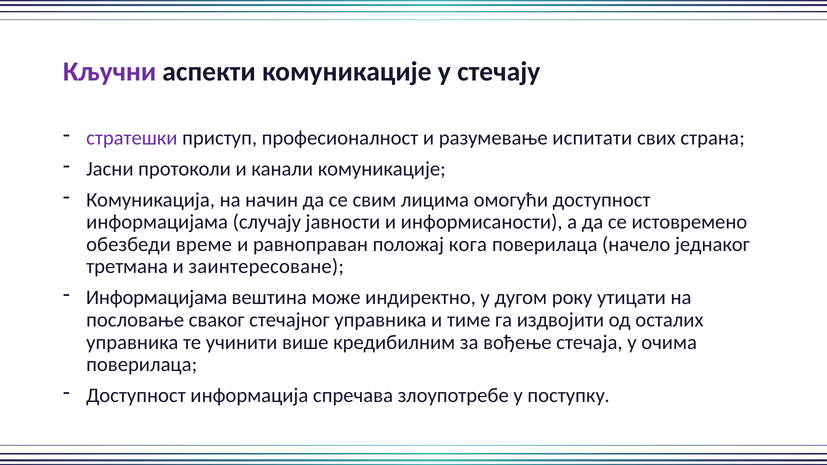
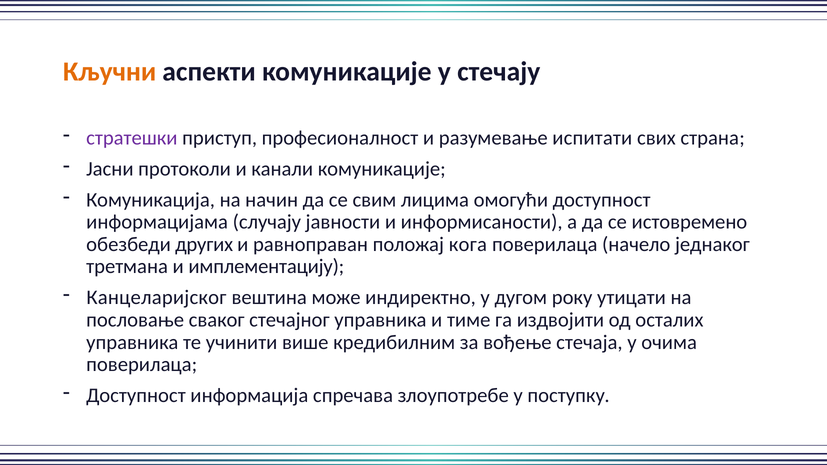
Кључни colour: purple -> orange (110, 72)
време: време -> других (204, 244)
заинтересоване: заинтересоване -> имплементацију (266, 267)
Информацијама: Информацијама -> Канцеларијског (156, 298)
